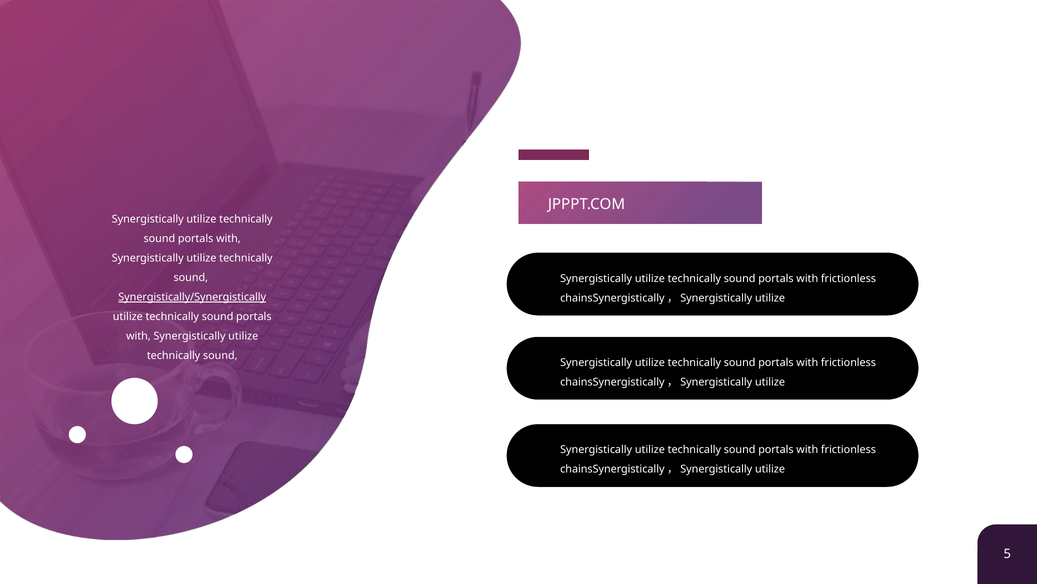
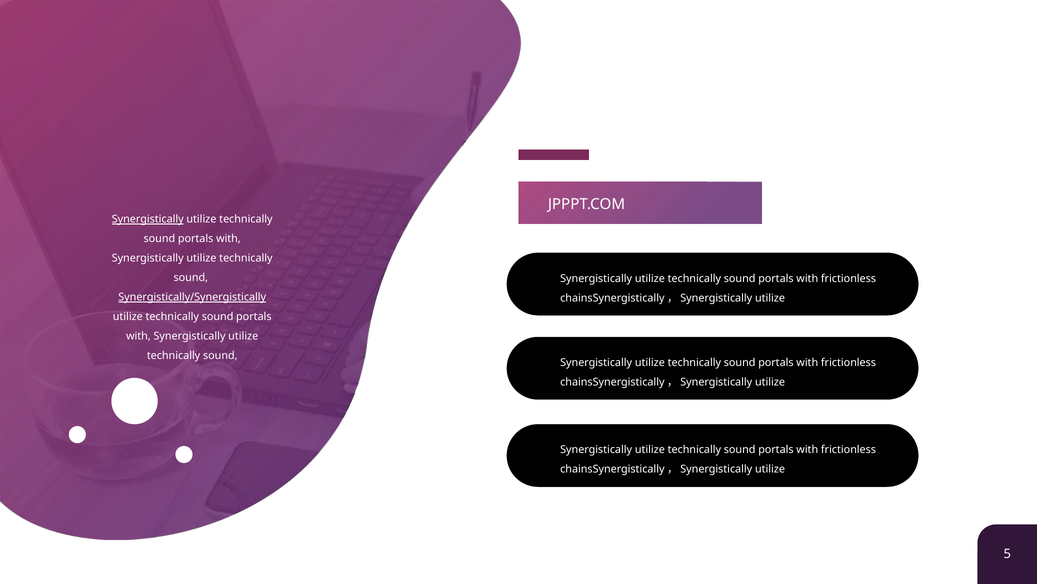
Synergistically underline: none -> present (148, 219)
